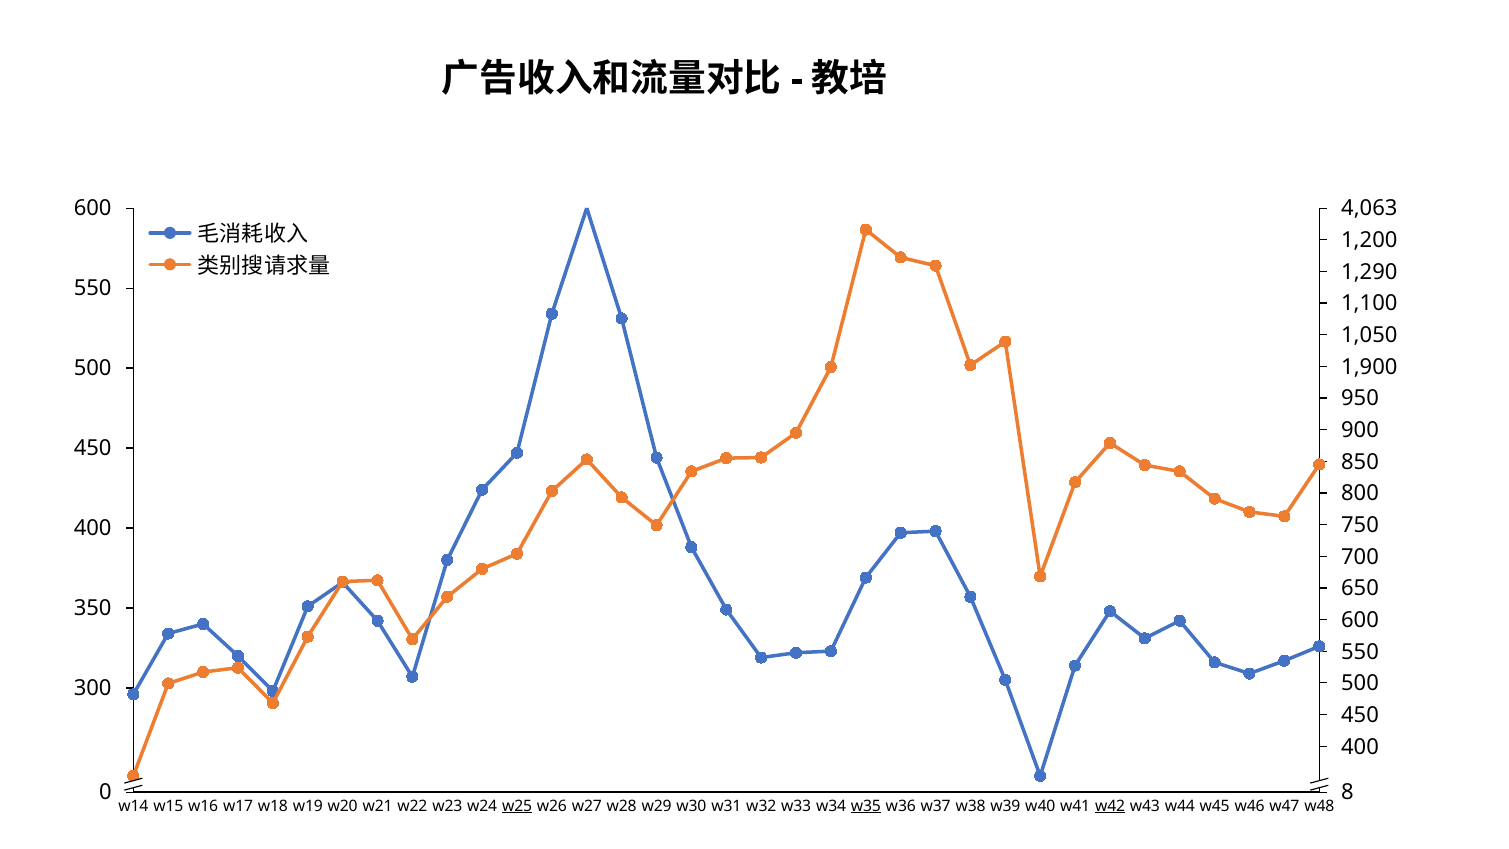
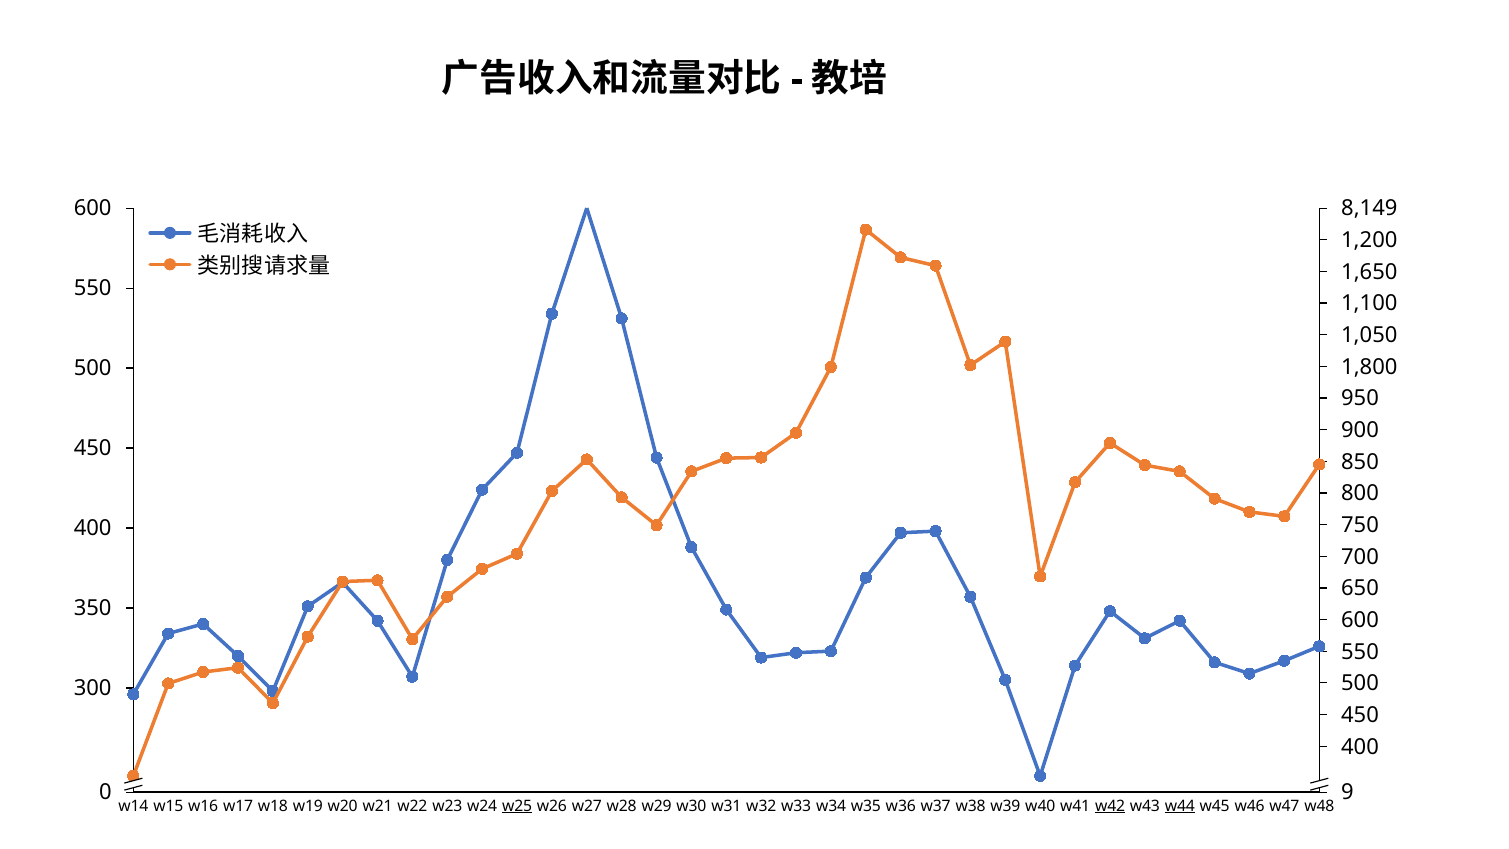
4,063: 4,063 -> 8,149 (1369, 209)
1,290: 1,290 -> 1,650 (1369, 272)
1,900: 1,900 -> 1,800 (1369, 367)
8: 8 -> 9 (1347, 793)
w35 underline: present -> none (866, 806)
w44 underline: none -> present (1180, 806)
